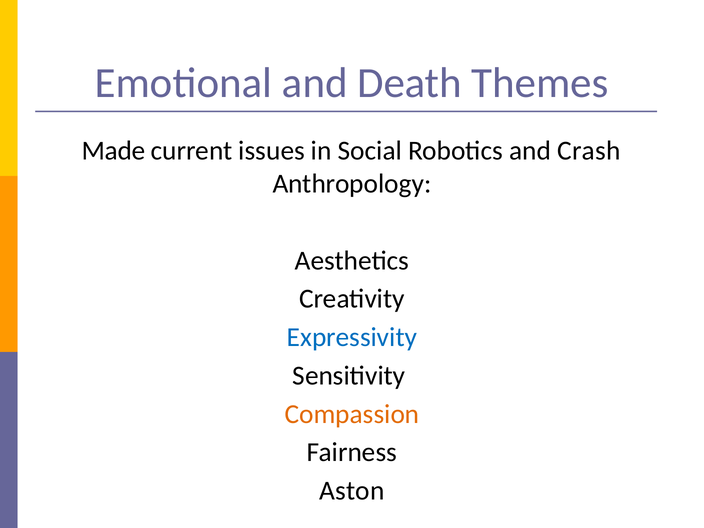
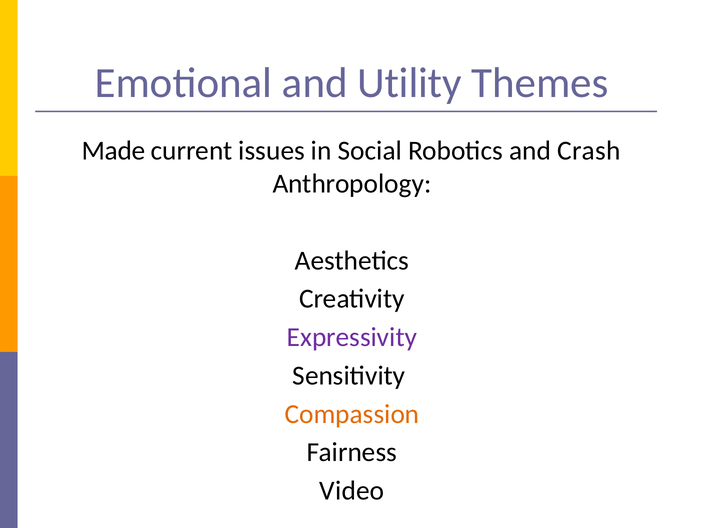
Death: Death -> Utility (409, 83)
Expressivity colour: blue -> purple (352, 337)
Aston: Aston -> Video (352, 491)
